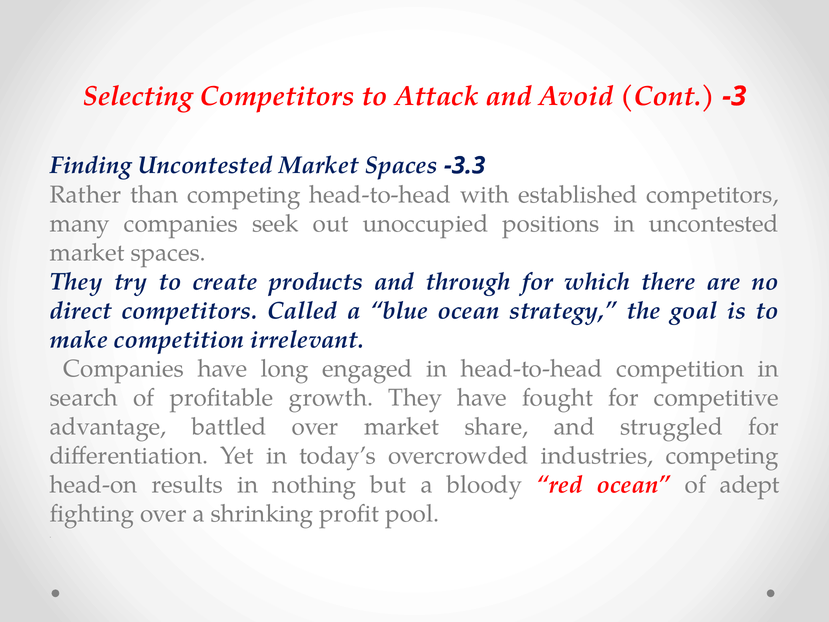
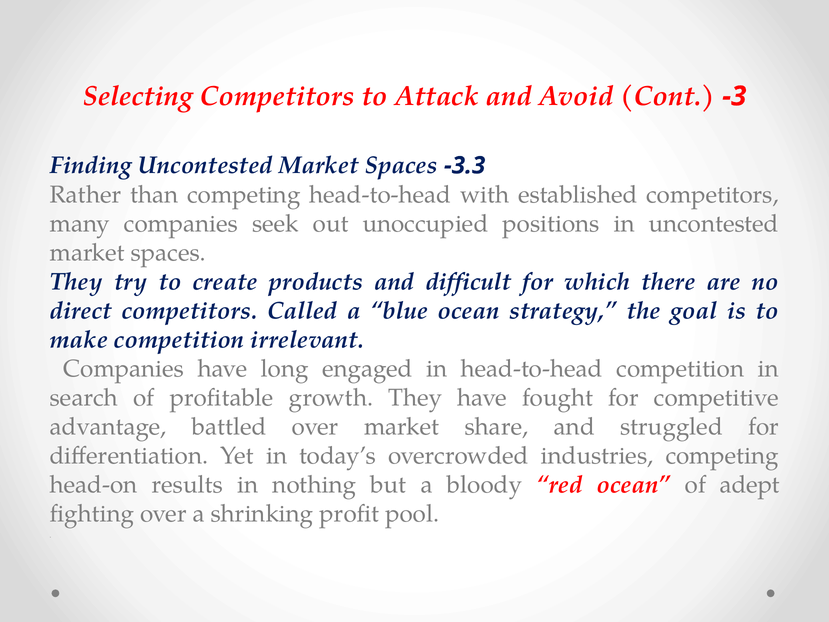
through: through -> difficult (468, 281)
